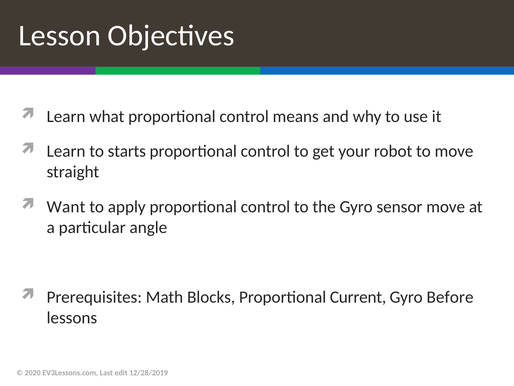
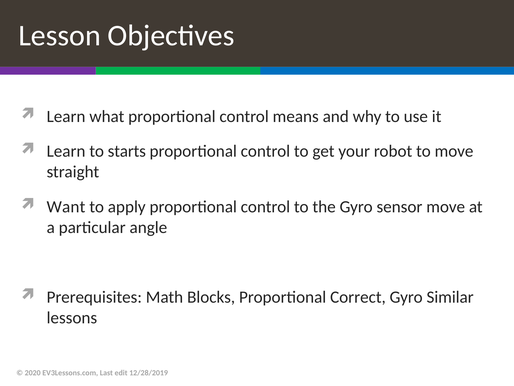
Current: Current -> Correct (358, 297)
Before: Before -> Similar (450, 297)
